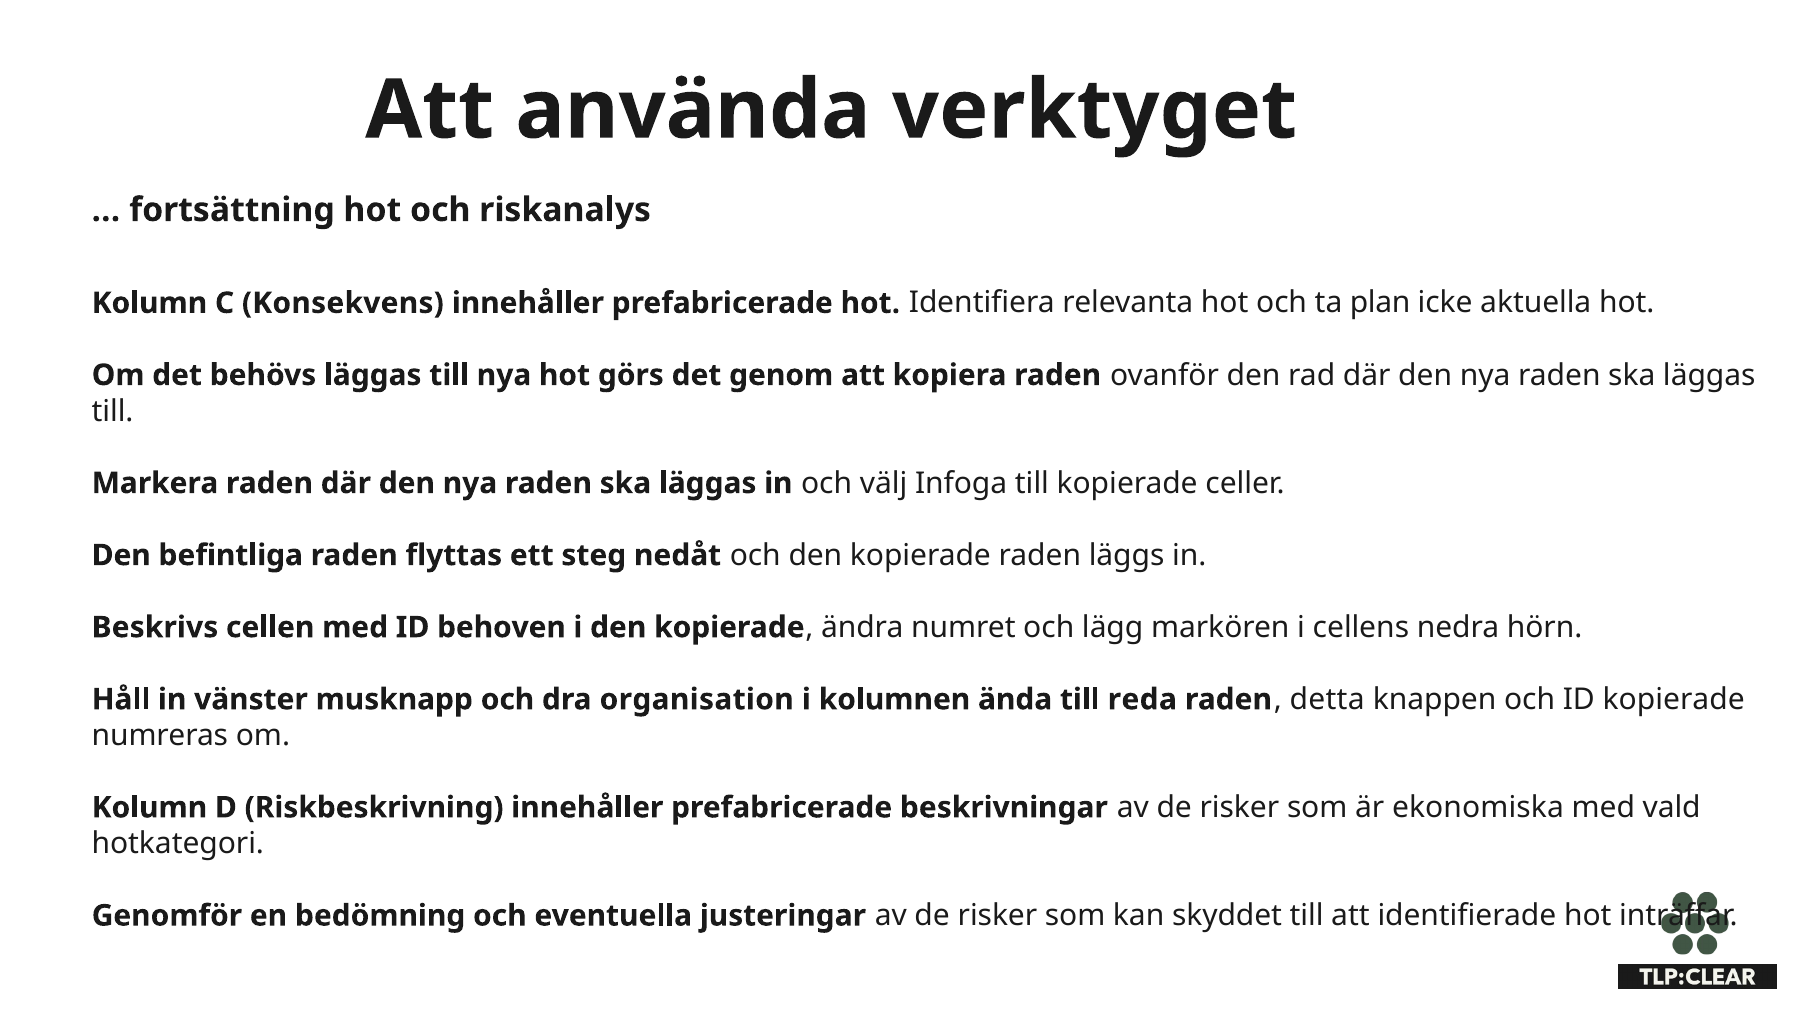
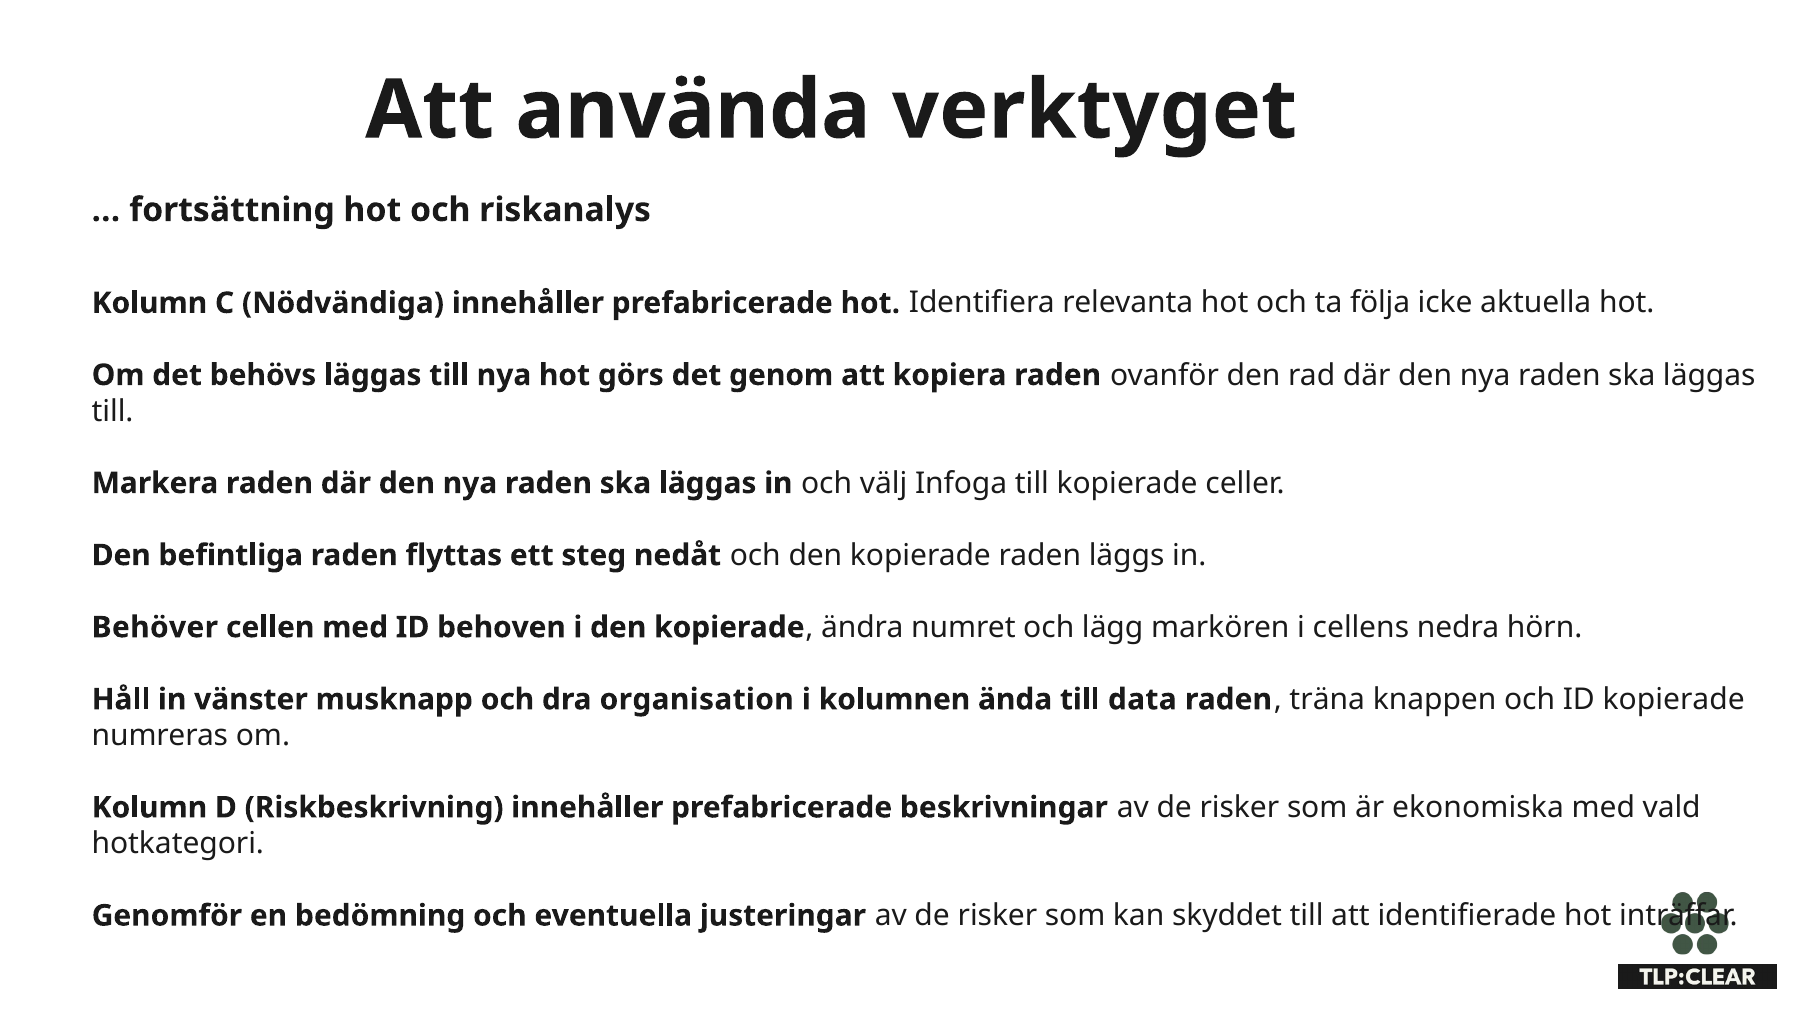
Konsekvens: Konsekvens -> Nödvändiga (343, 303)
plan: plan -> följa (1380, 303)
Beskrivs: Beskrivs -> Behöver (155, 627)
reda: reda -> data (1142, 699)
detta: detta -> träna (1327, 699)
